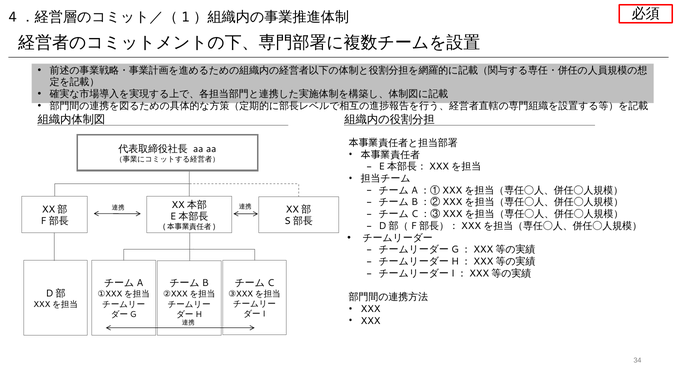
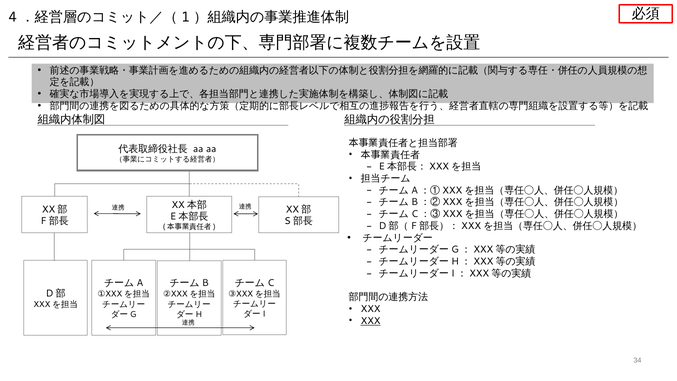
XXX underline: none -> present (371, 321)
